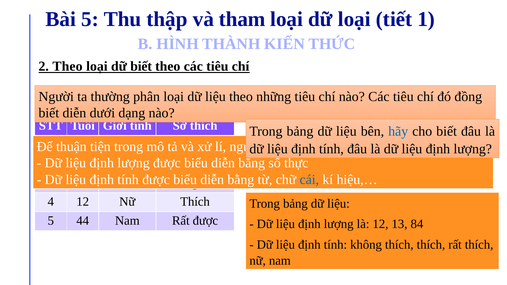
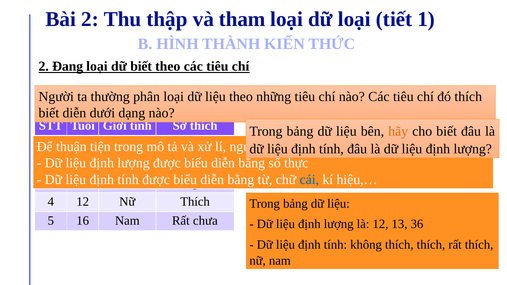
Bài 5: 5 -> 2 (90, 19)
2 Theo: Theo -> Đang (68, 66)
đồng: đồng -> thích (468, 97)
hãy colour: blue -> orange (398, 131)
44: 44 -> 16 (83, 221)
Rất được: được -> chưa (205, 221)
84: 84 -> 36 (417, 224)
